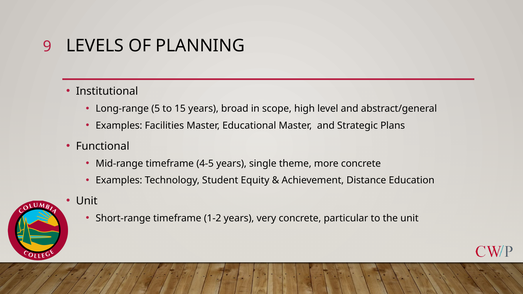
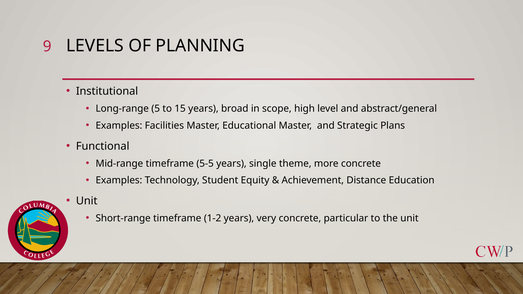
4-5: 4-5 -> 5-5 (205, 164)
